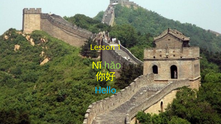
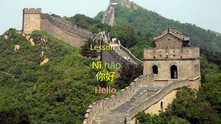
Hello colour: light blue -> pink (106, 90)
